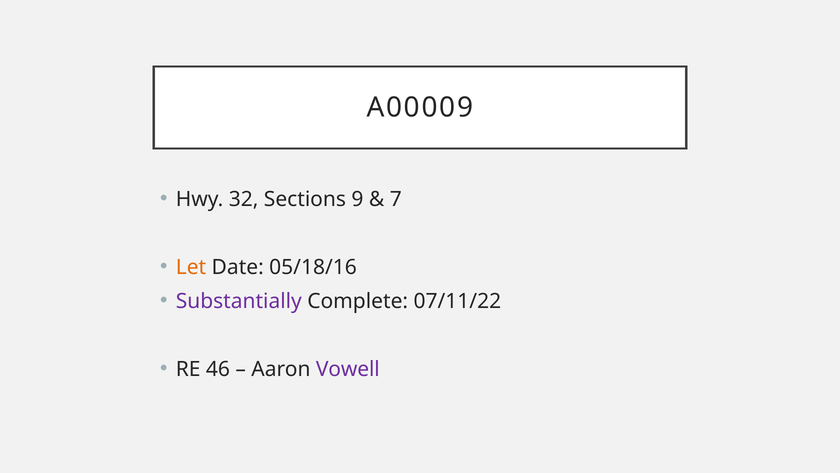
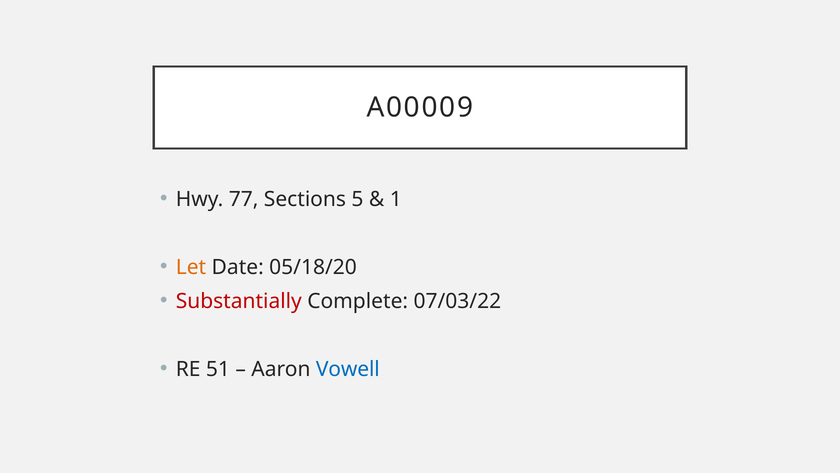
32: 32 -> 77 (244, 199)
9: 9 -> 5 (357, 199)
7: 7 -> 1 (396, 199)
05/18/16: 05/18/16 -> 05/18/20 (313, 267)
Substantially colour: purple -> red (239, 301)
07/11/22: 07/11/22 -> 07/03/22 (457, 301)
46: 46 -> 51 (218, 369)
Vowell colour: purple -> blue (348, 369)
